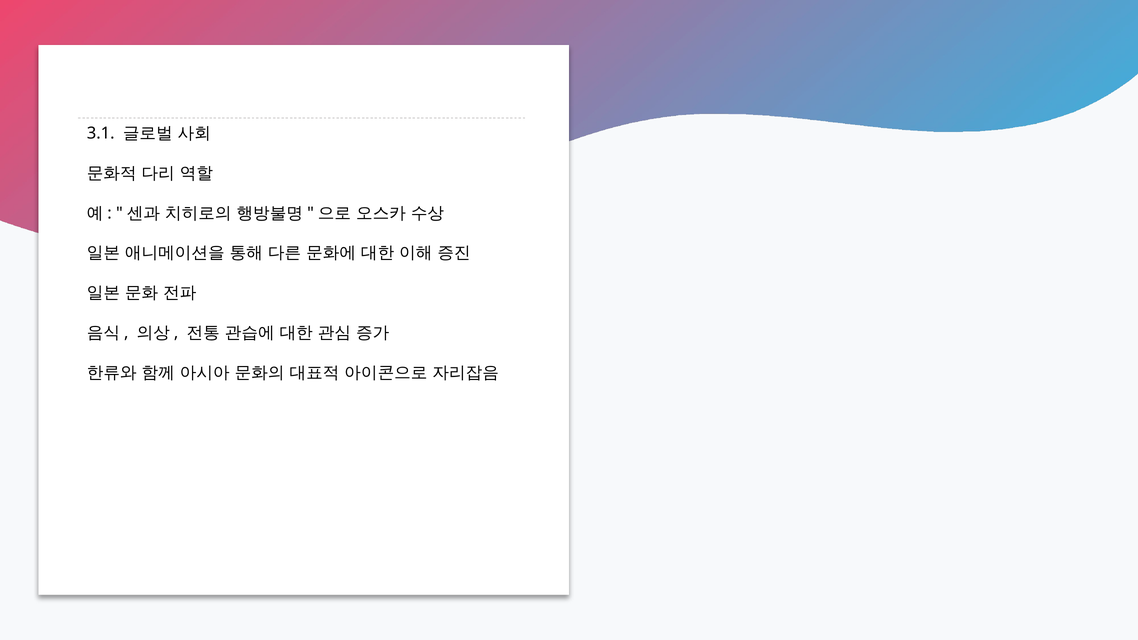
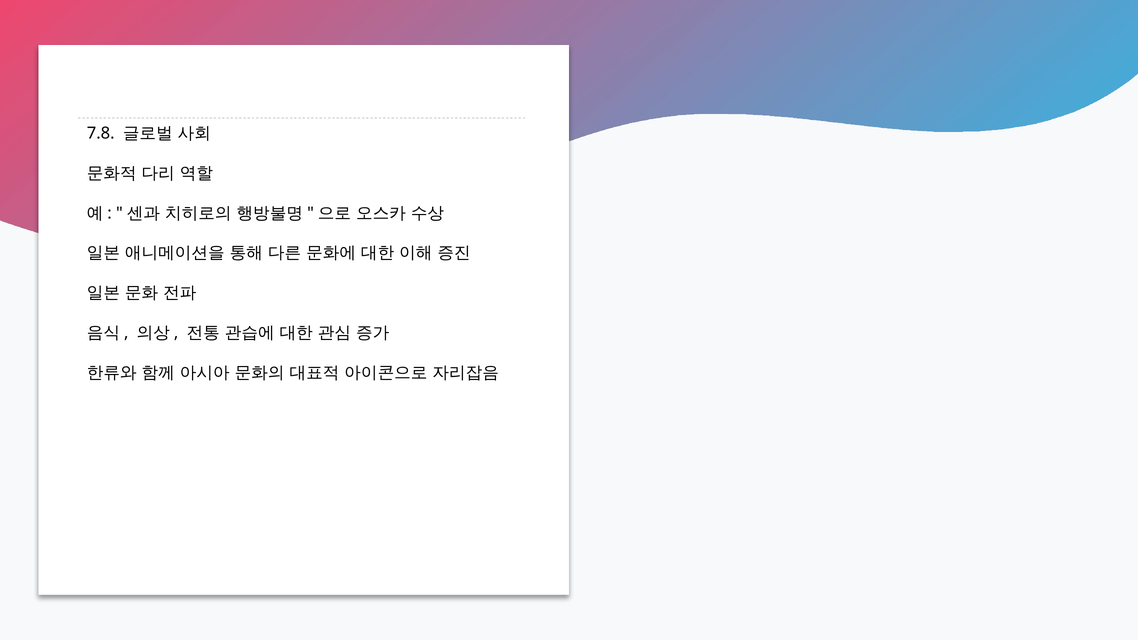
3.1: 3.1 -> 7.8 (101, 134)
